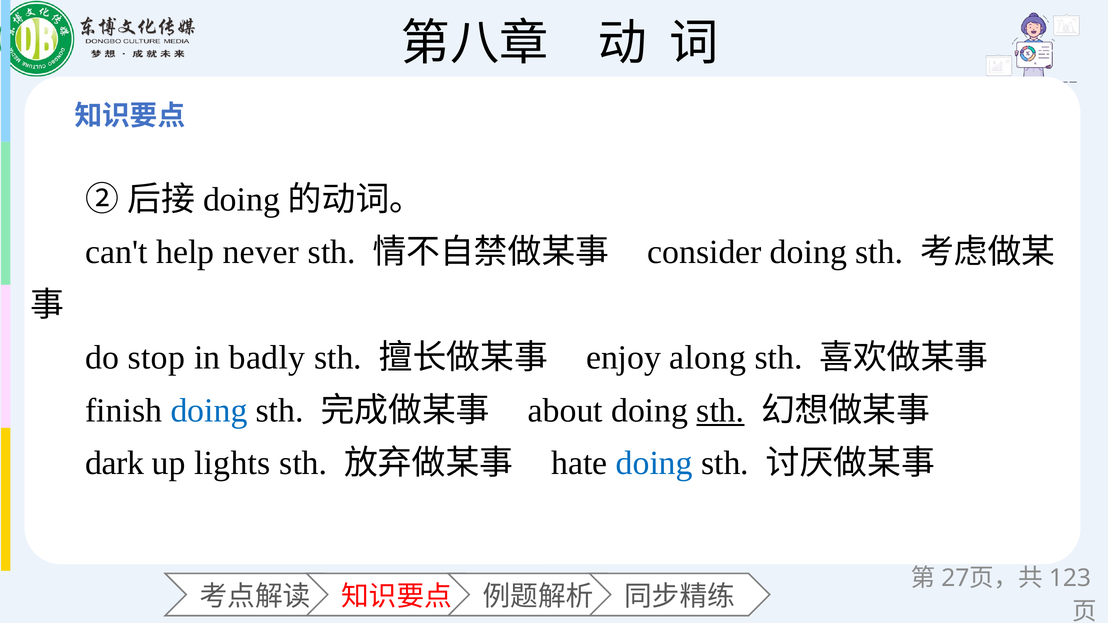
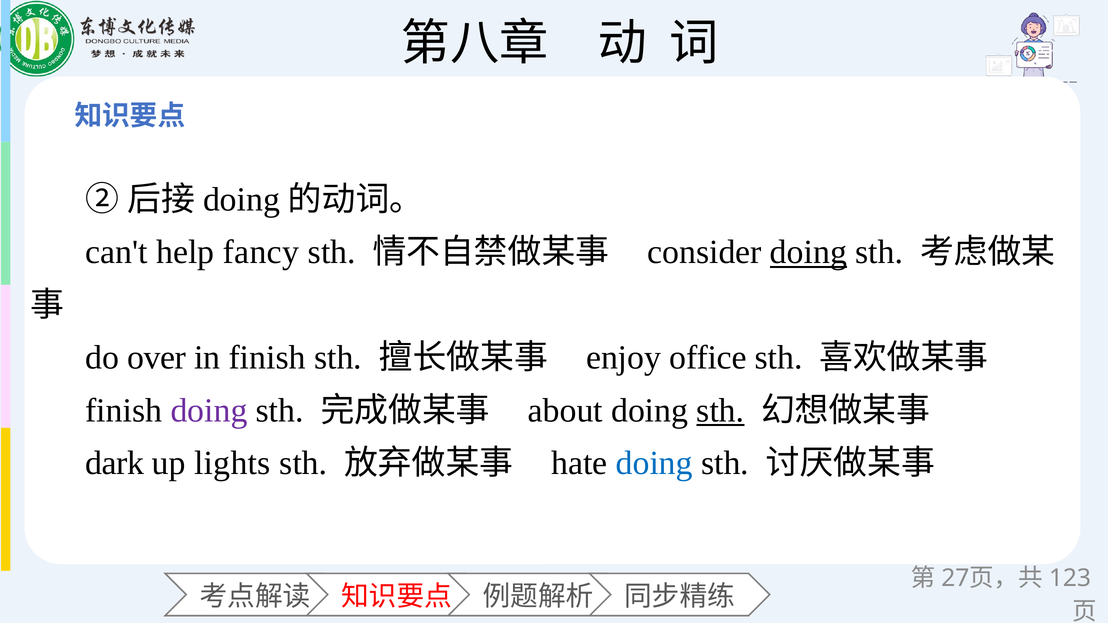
never: never -> fancy (261, 252)
doing underline: none -> present (809, 252)
stop: stop -> over (157, 358)
in badly: badly -> finish (267, 358)
along: along -> office (708, 358)
doing colour: blue -> purple (209, 411)
